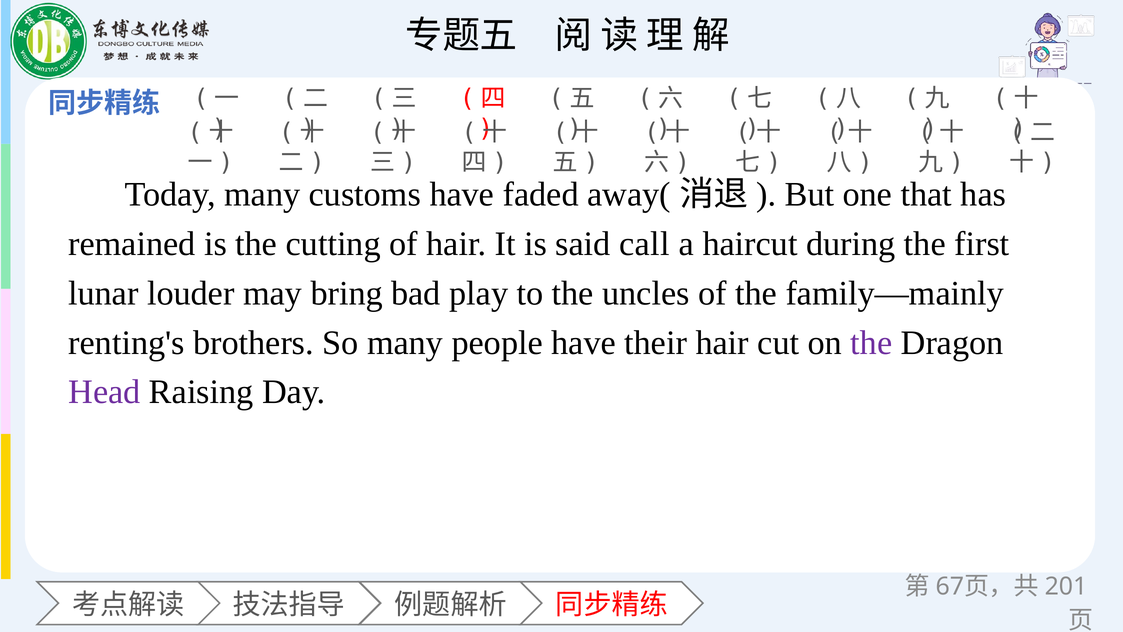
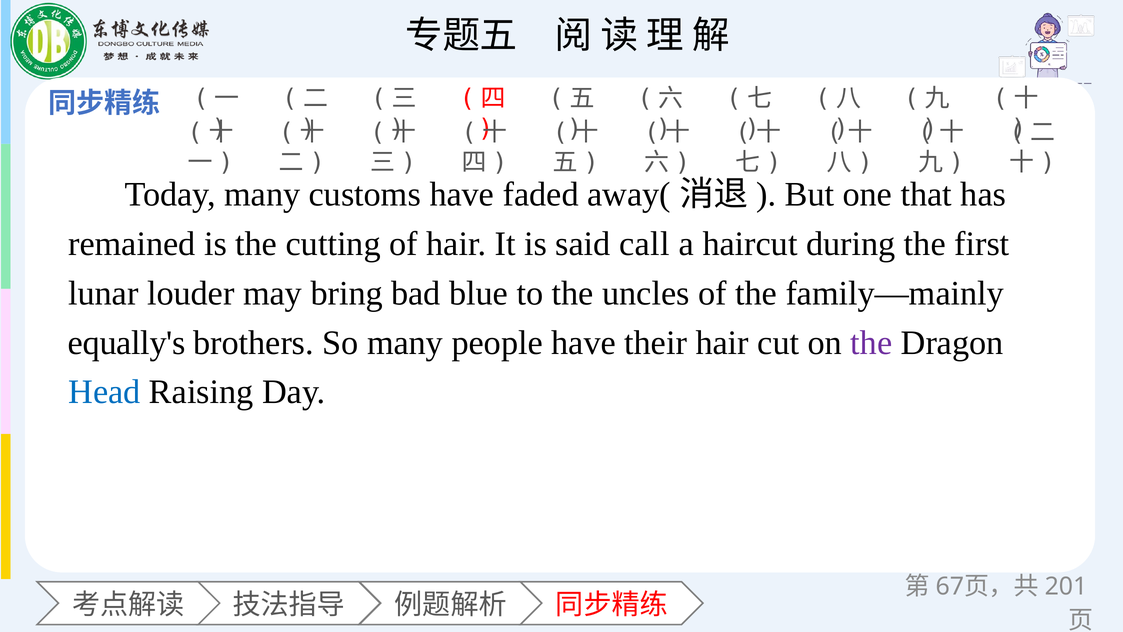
play: play -> blue (479, 293)
renting's: renting's -> equally's (127, 343)
Head colour: purple -> blue (104, 392)
